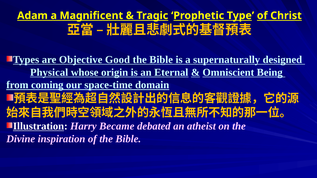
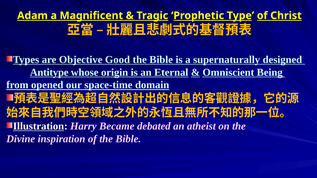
Physical: Physical -> Antitype (49, 72)
coming: coming -> opened (47, 85)
